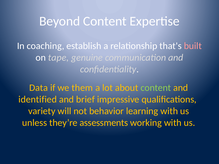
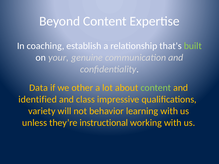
built colour: pink -> light green (193, 46)
tape: tape -> your (58, 58)
them: them -> other (82, 88)
brief: brief -> class (85, 100)
assessments: assessments -> instructional (104, 123)
